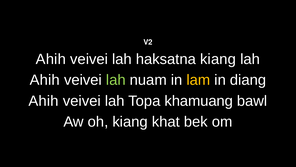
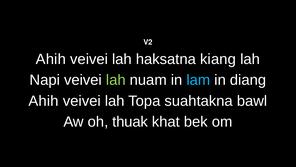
Ahih: Ahih -> Napi (45, 80)
lam colour: yellow -> light blue (198, 80)
khamuang: khamuang -> suahtakna (199, 101)
oh kiang: kiang -> thuak (130, 122)
